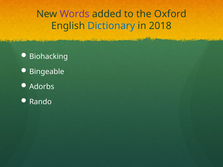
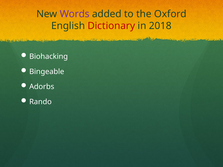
Dictionary colour: blue -> red (111, 26)
